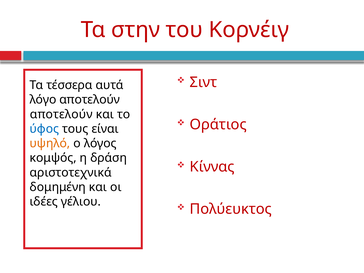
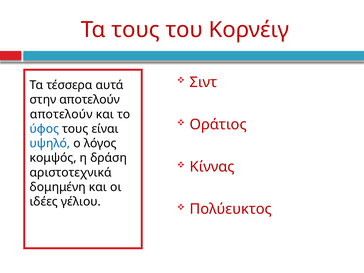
Τα στην: στην -> τους (136, 30)
λόγο: λόγο -> στην (43, 100)
υψηλό colour: orange -> blue (50, 143)
